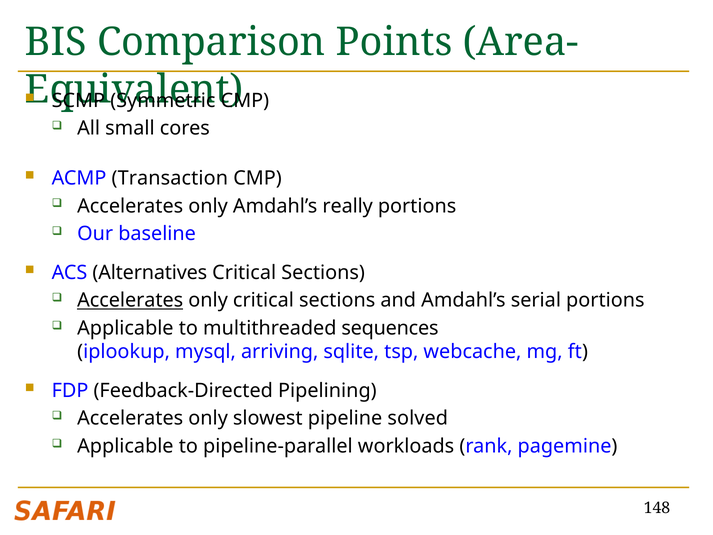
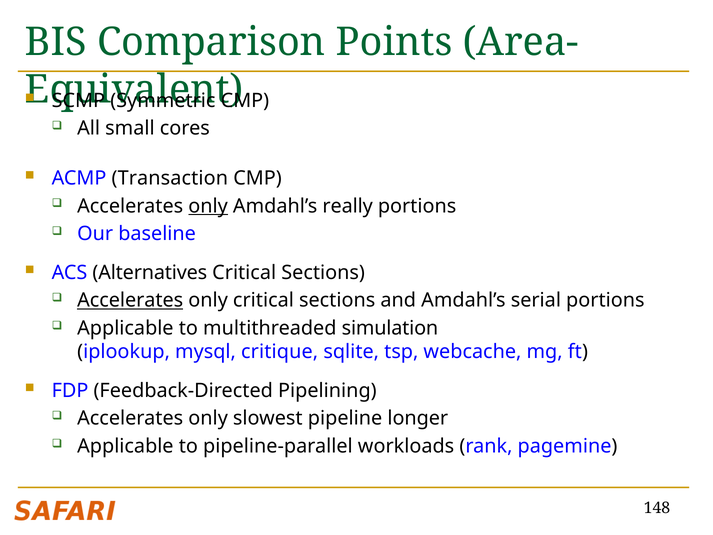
only underline: none -> present (208, 206)
sequences: sequences -> simulation (390, 328)
arriving: arriving -> critique (280, 352)
solved: solved -> longer (418, 418)
